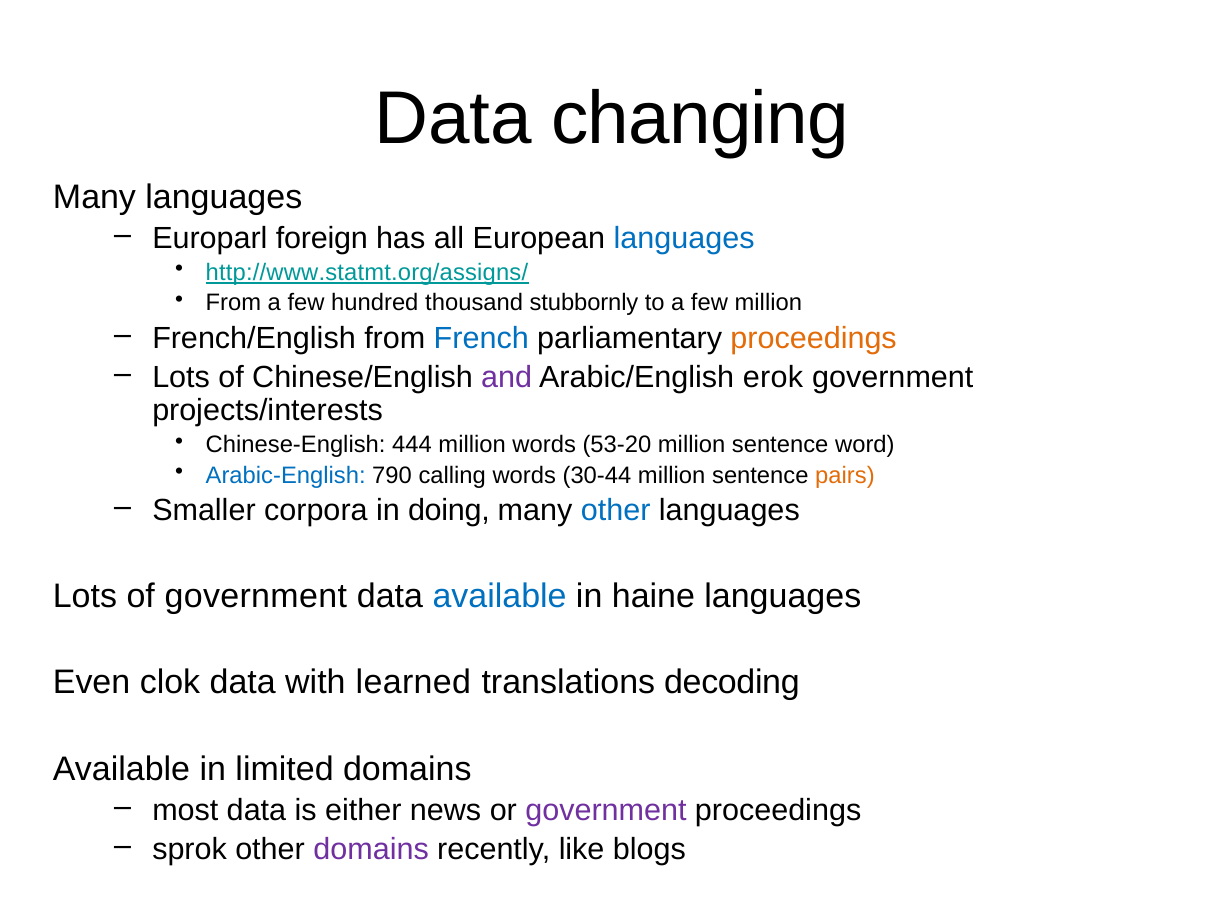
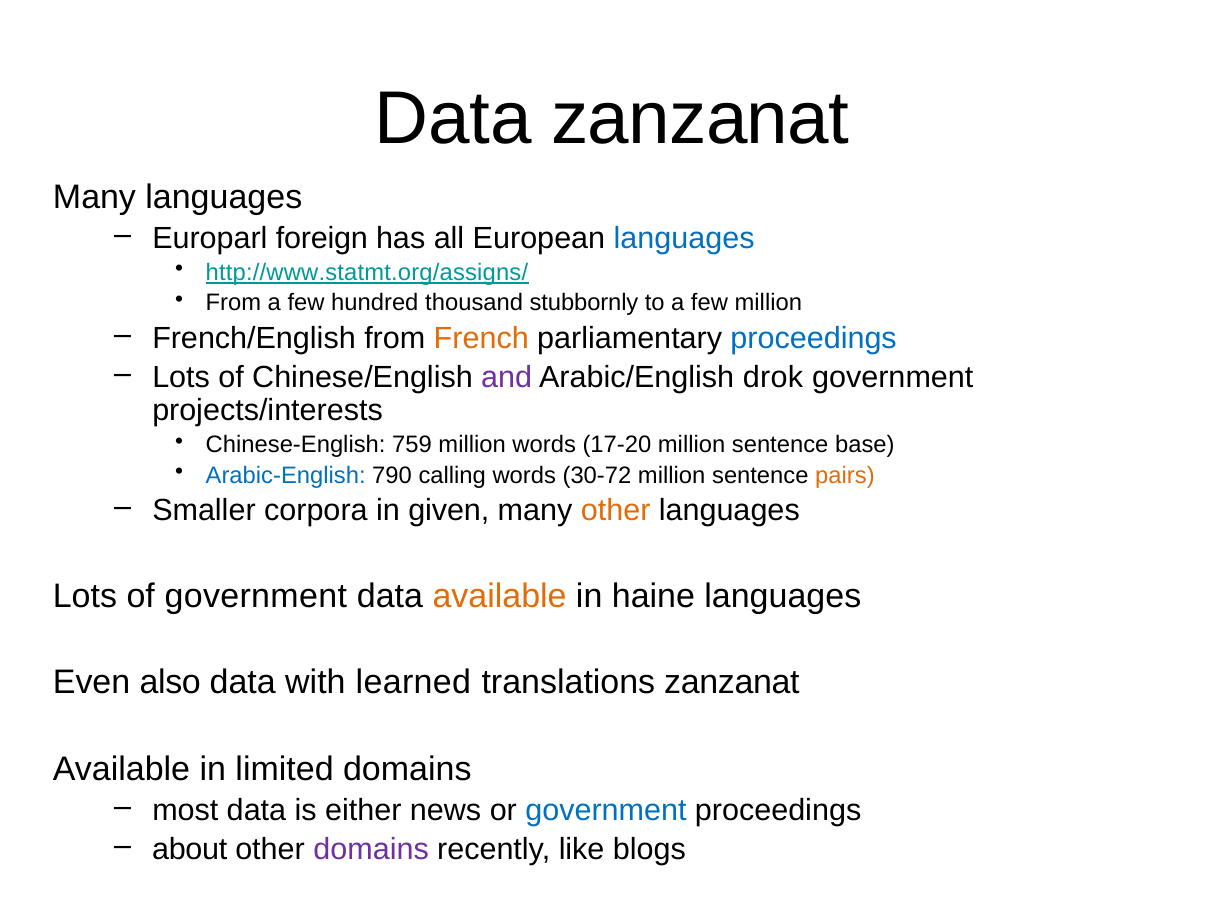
Data changing: changing -> zanzanat (700, 118)
French colour: blue -> orange (481, 338)
proceedings colour: orange -> blue (814, 338)
erok: erok -> drok (773, 377)
444: 444 -> 759 (412, 445)
53-20: 53-20 -> 17-20 (617, 445)
word: word -> base (865, 445)
30-44: 30-44 -> 30-72 (597, 475)
doing: doing -> given (449, 510)
other colour: blue -> orange (616, 510)
available colour: blue -> orange (500, 596)
clok: clok -> also (170, 682)
translations decoding: decoding -> zanzanat (732, 682)
government colour: purple -> blue (606, 810)
sprok: sprok -> about (190, 849)
